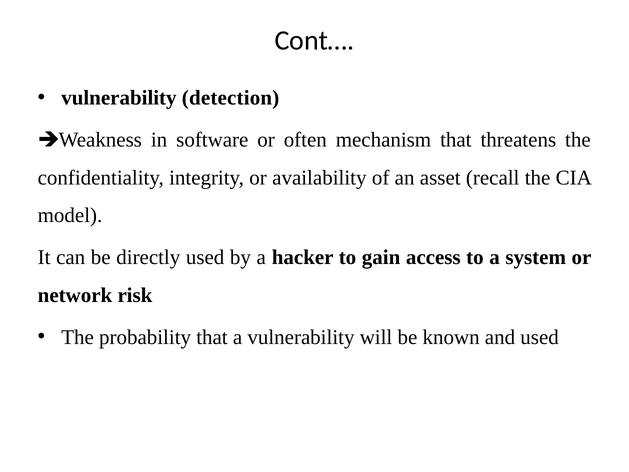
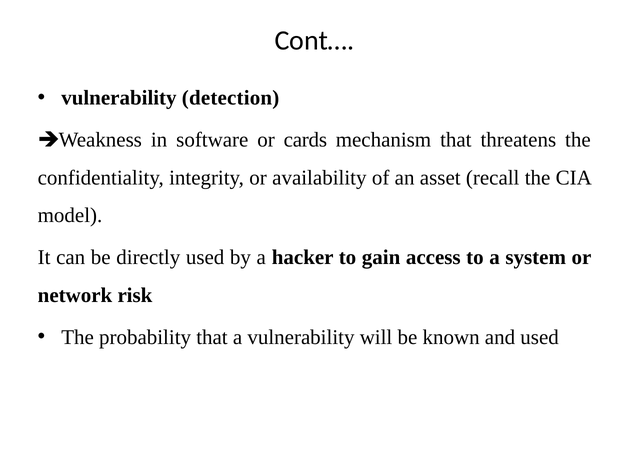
often: often -> cards (305, 140)
